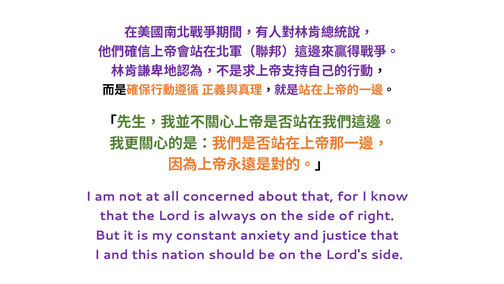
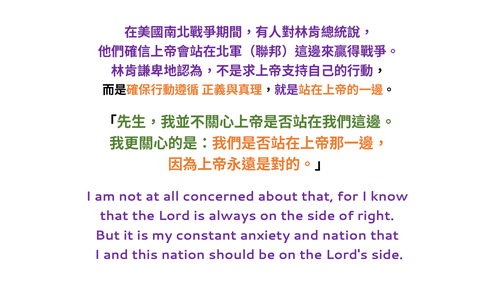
and justice: justice -> nation (344, 235)
